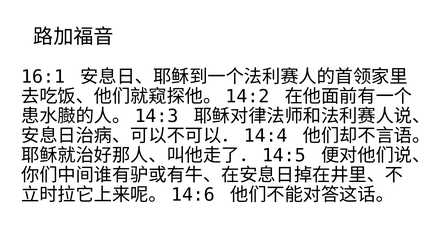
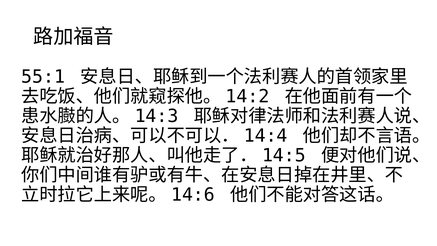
16:1: 16:1 -> 55:1 (43, 77)
